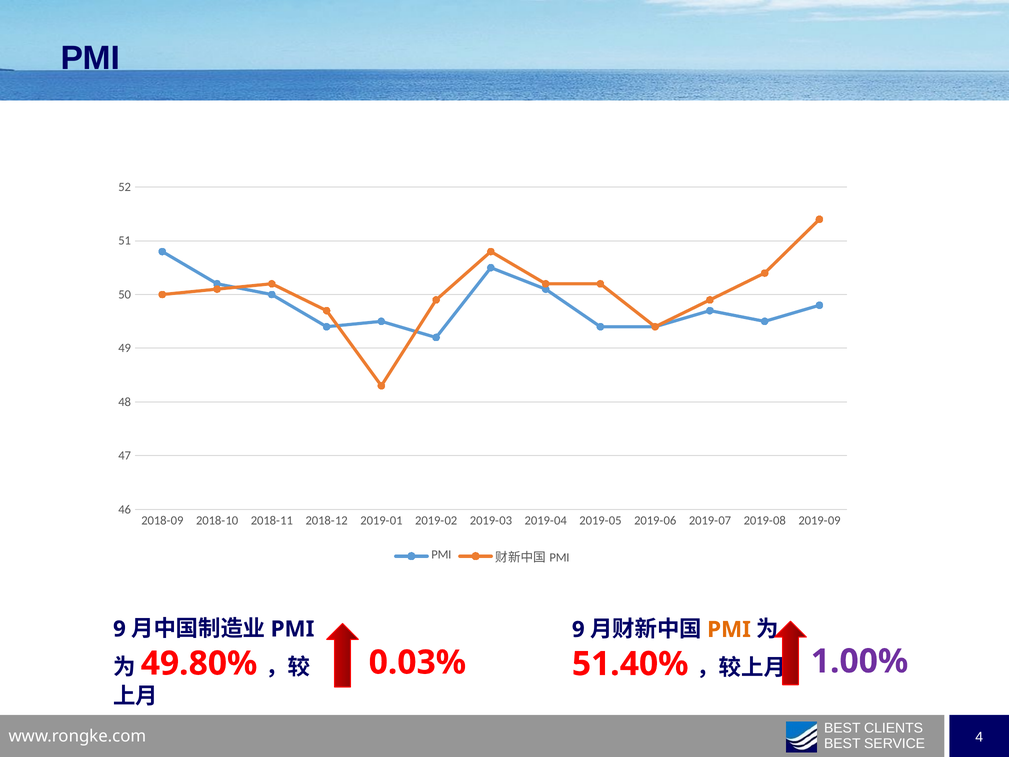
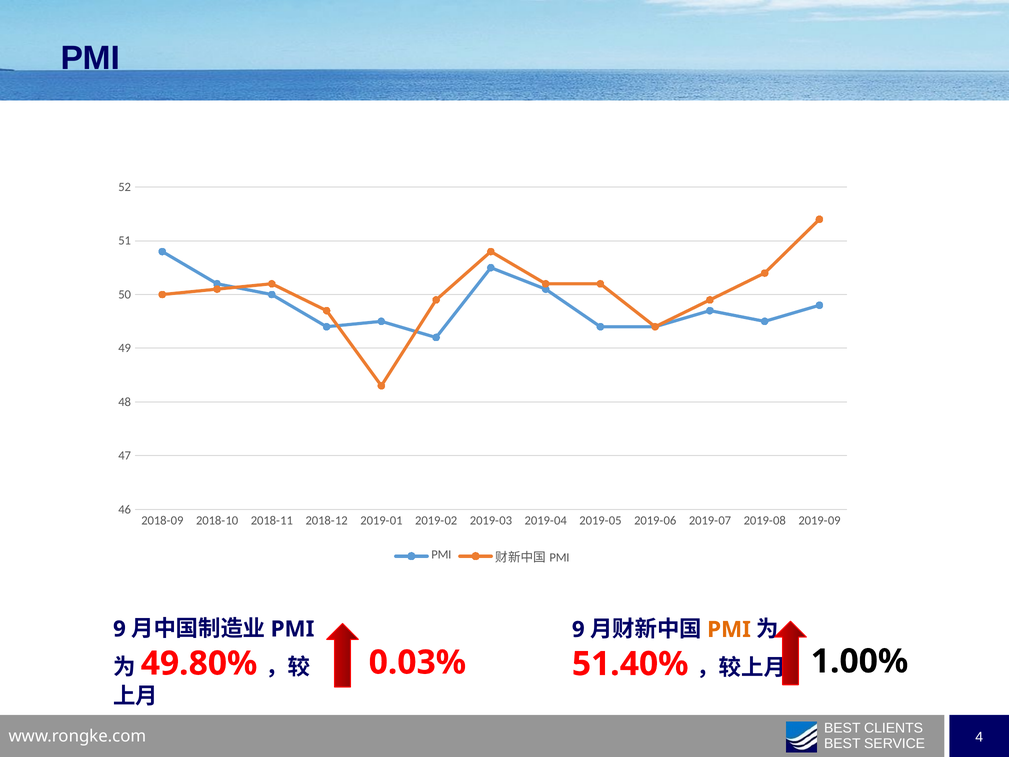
1.00% colour: purple -> black (860, 661)
